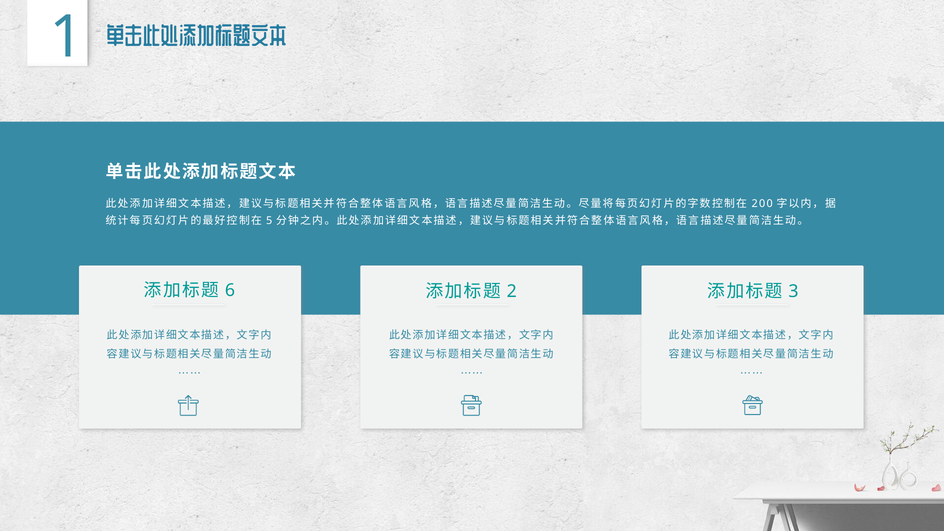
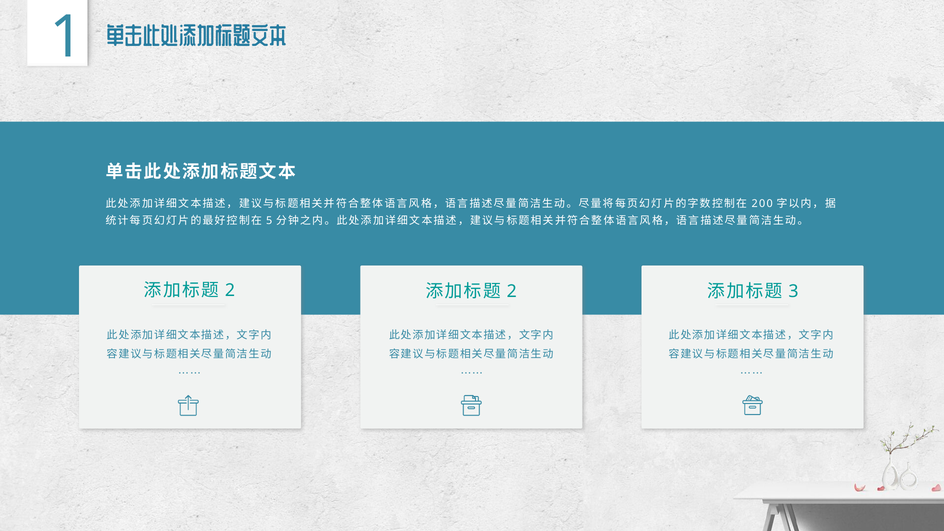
6: 6 -> 2 (230, 290)
